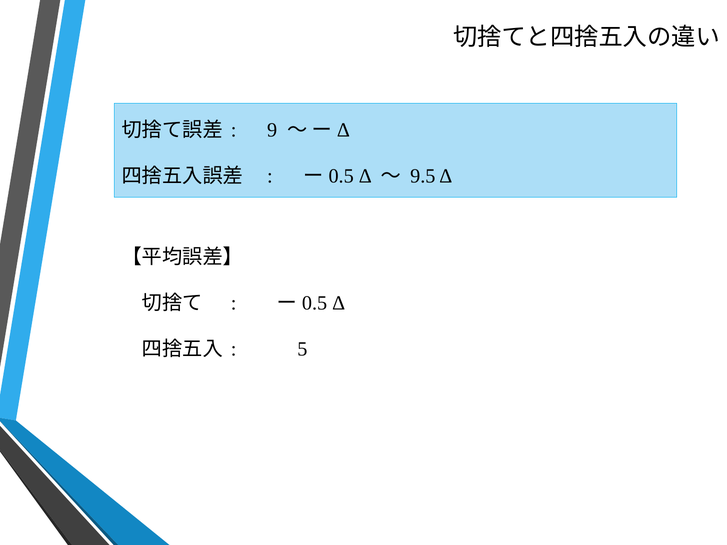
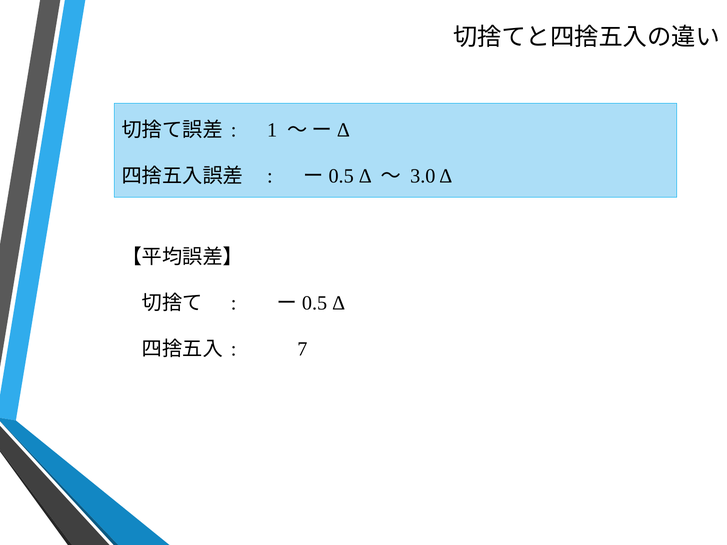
9: 9 -> 1 (272, 130)
9.5: 9.5 -> 3.0 (423, 176)
5: 5 -> 7 (302, 349)
